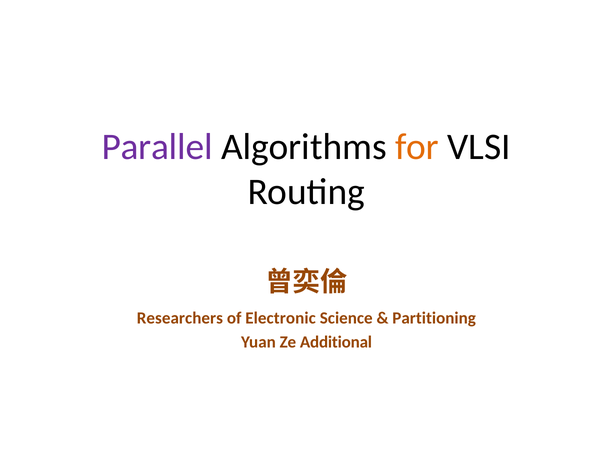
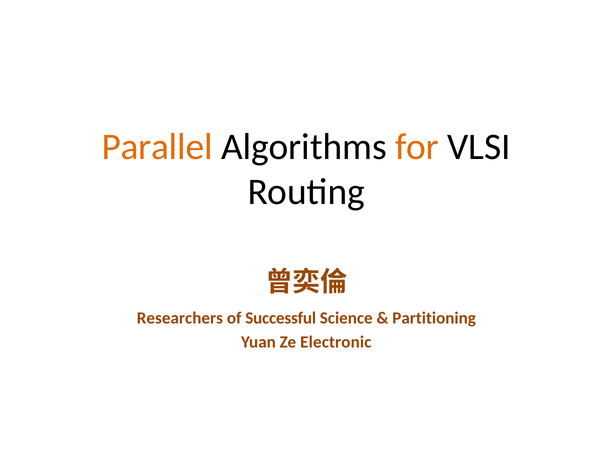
Parallel colour: purple -> orange (157, 147)
Electronic: Electronic -> Successful (281, 318)
Additional: Additional -> Electronic (336, 342)
